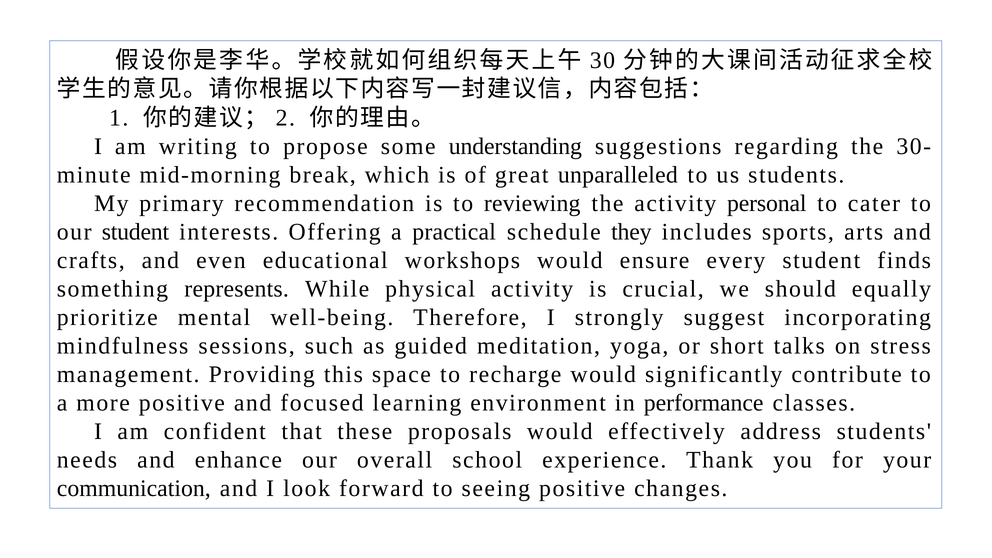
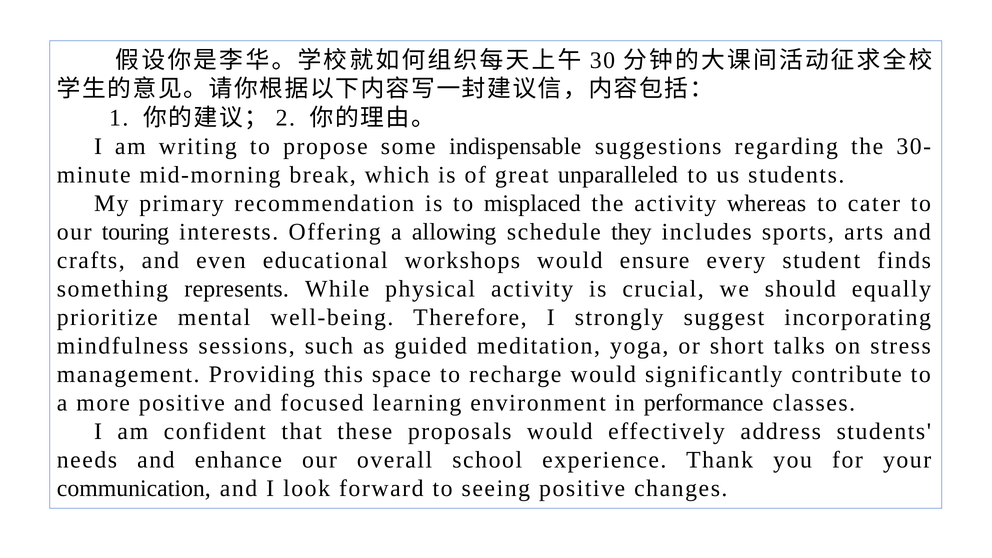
understanding: understanding -> indispensable (515, 146)
reviewing: reviewing -> misplaced (532, 203)
personal: personal -> whereas (767, 203)
our student: student -> touring (135, 232)
practical: practical -> allowing (454, 232)
